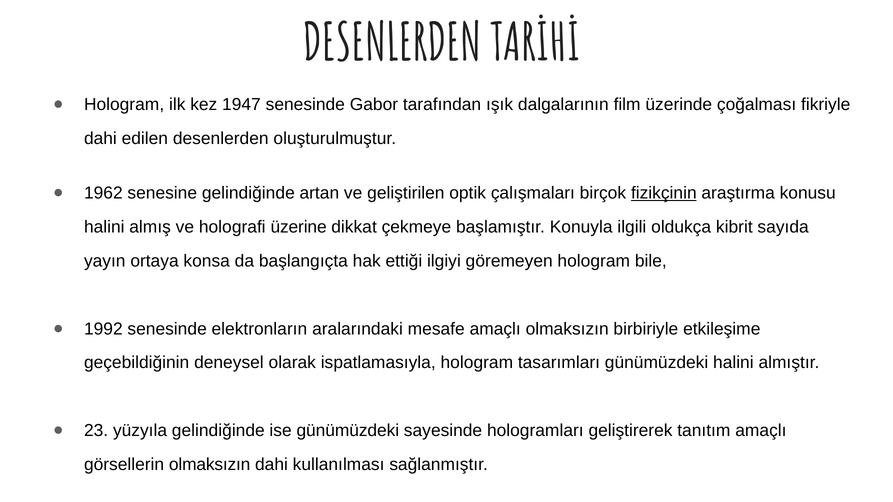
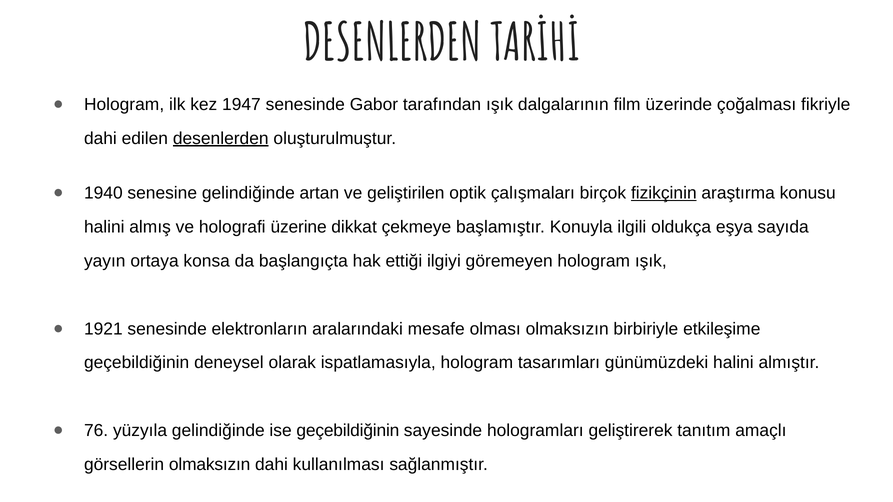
desenlerden underline: none -> present (221, 138)
1962: 1962 -> 1940 (103, 193)
kibrit: kibrit -> eşya (734, 227)
hologram bile: bile -> ışık (651, 261)
1992: 1992 -> 1921 (103, 329)
mesafe amaçlı: amaçlı -> olması (495, 329)
23: 23 -> 76 (96, 431)
ise günümüzdeki: günümüzdeki -> geçebildiğinin (348, 431)
